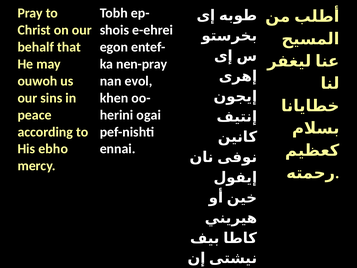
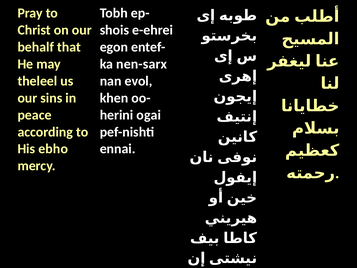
nen-pray: nen-pray -> nen-sarx (142, 64)
ouwoh: ouwoh -> theleel (37, 81)
